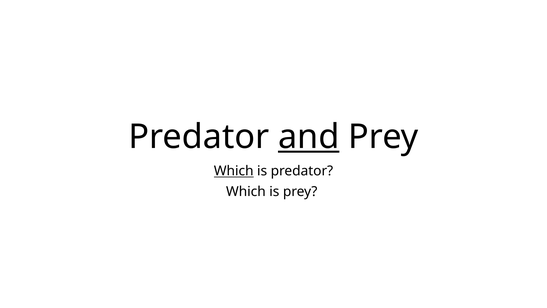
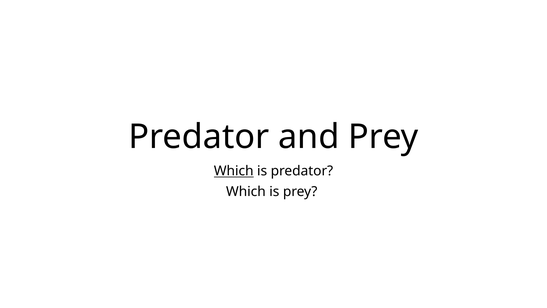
and underline: present -> none (309, 137)
